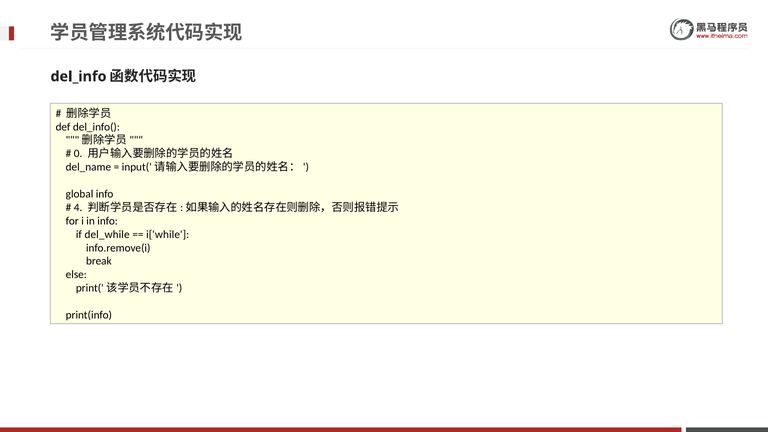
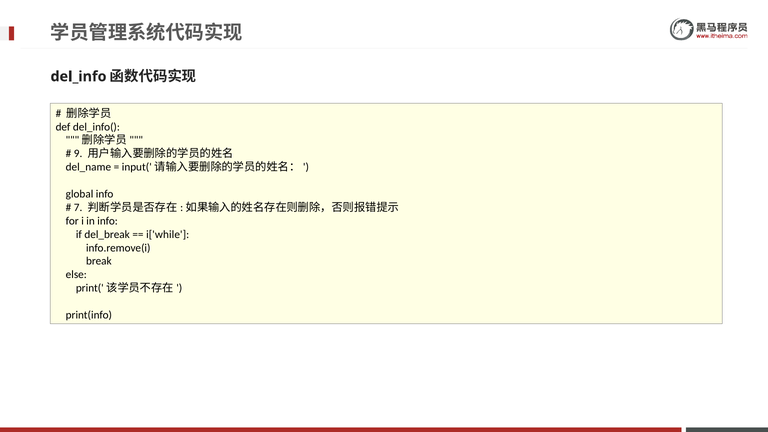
0: 0 -> 9 (78, 154)
4: 4 -> 7 (78, 207)
del_while: del_while -> del_break (107, 234)
